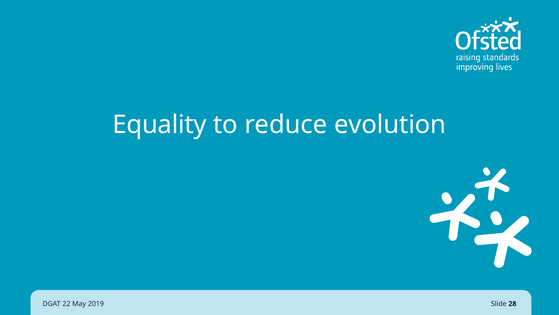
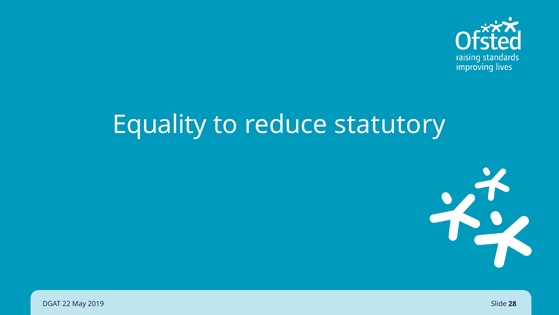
evolution: evolution -> statutory (390, 124)
